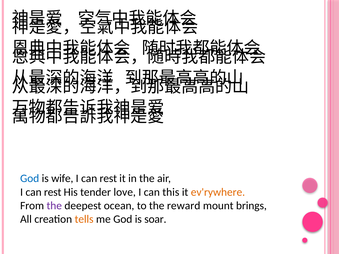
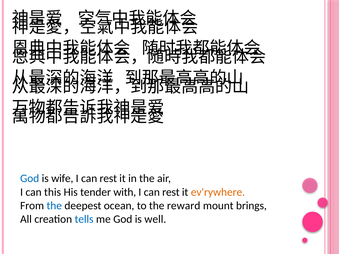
rest: rest -> this (53, 192)
love: love -> with (125, 192)
this: this -> rest (171, 192)
the colour: purple -> blue (54, 206)
tells colour: orange -> blue (84, 219)
soar: soar -> well (155, 219)
